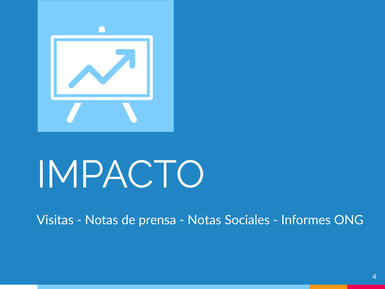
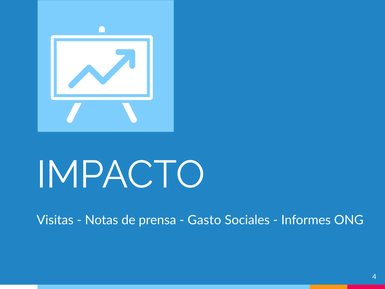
Notas: Notas -> Gasto (204, 220)
